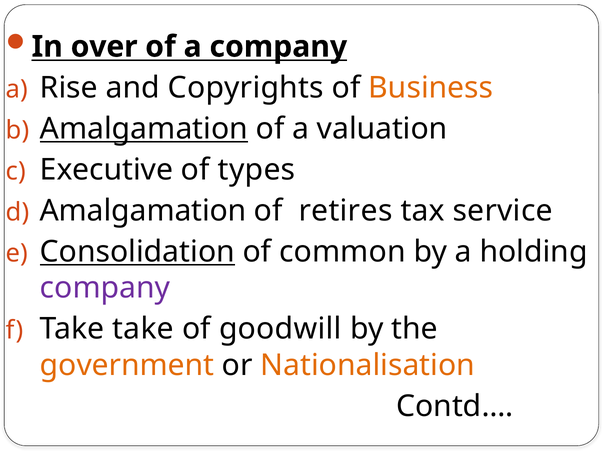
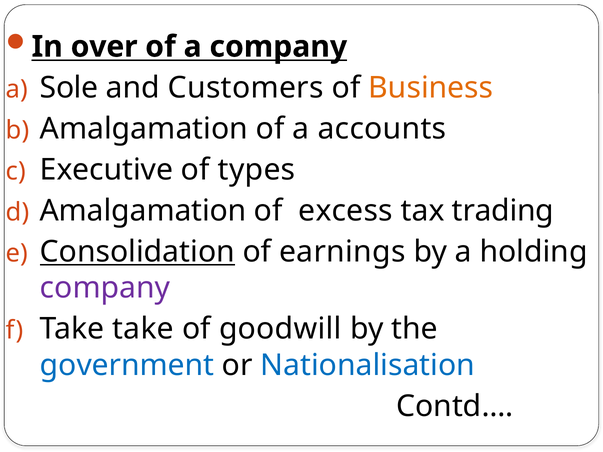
Rise: Rise -> Sole (69, 88)
Copyrights: Copyrights -> Customers (246, 88)
Amalgamation underline: present -> none (144, 129)
valuation: valuation -> accounts (382, 129)
retires: retires -> excess (346, 211)
service: service -> trading (503, 211)
common: common -> earnings (342, 252)
government colour: orange -> blue (127, 365)
Nationalisation colour: orange -> blue (368, 365)
